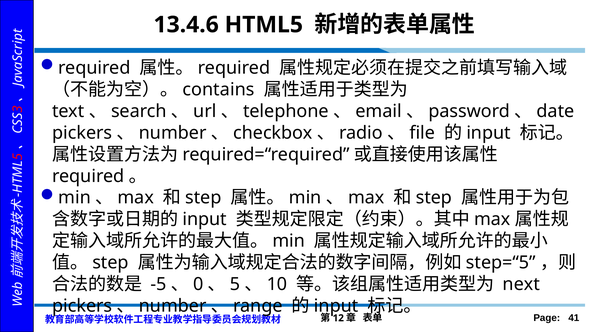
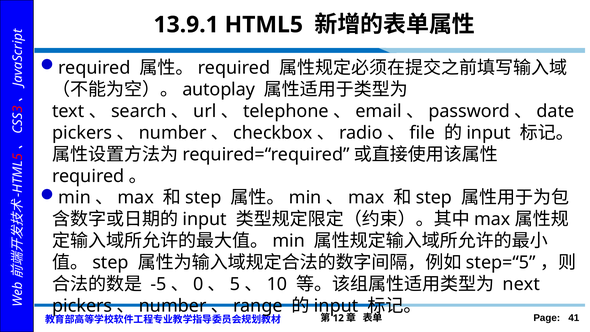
13.4.6: 13.4.6 -> 13.9.1 (186, 25)
contains: contains -> autoplay (219, 89)
